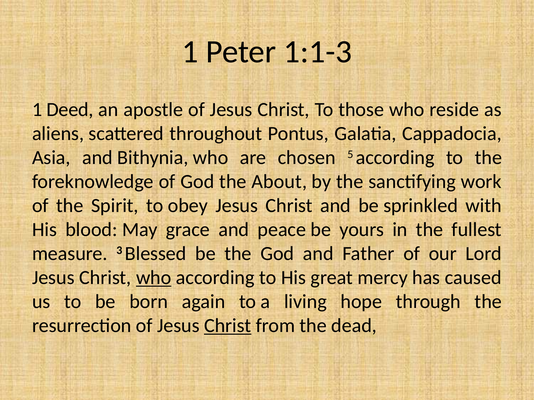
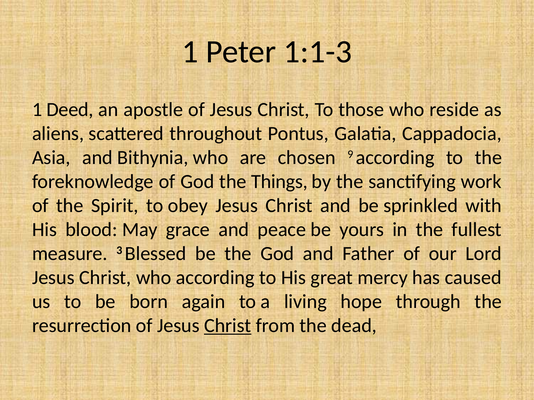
5: 5 -> 9 (350, 154)
About: About -> Things (279, 182)
who underline: present -> none (154, 278)
